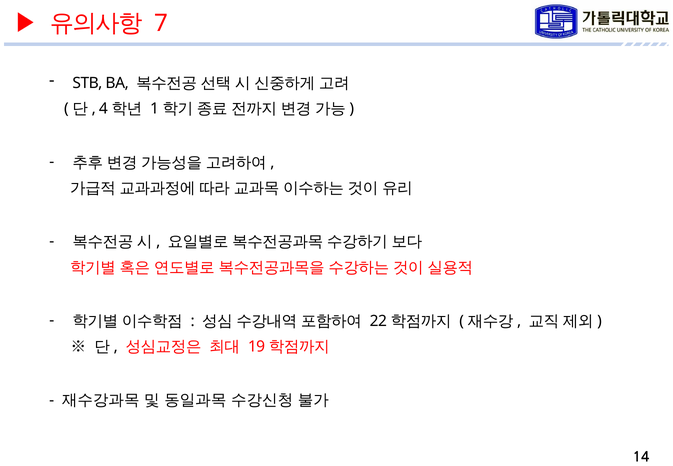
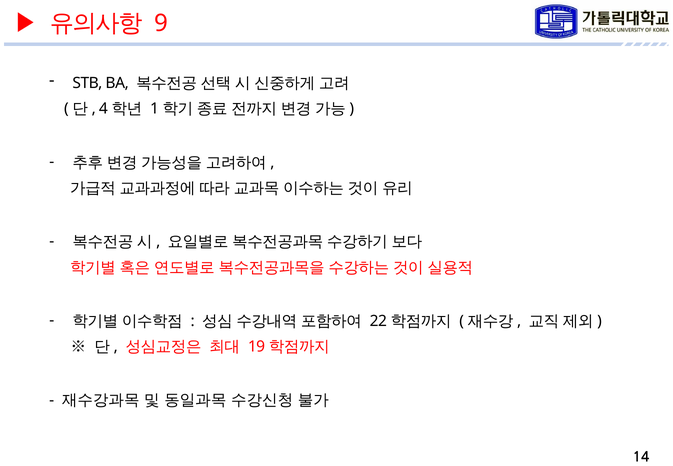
7: 7 -> 9 (161, 23)
